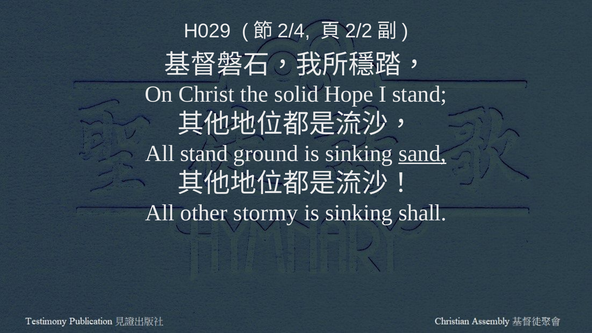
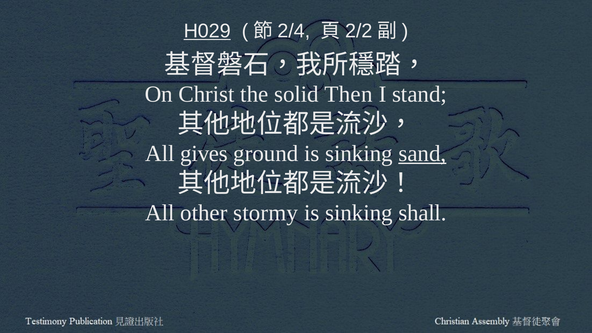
H029 underline: none -> present (207, 31)
Hope: Hope -> Then (349, 94)
All stand: stand -> gives (204, 154)
